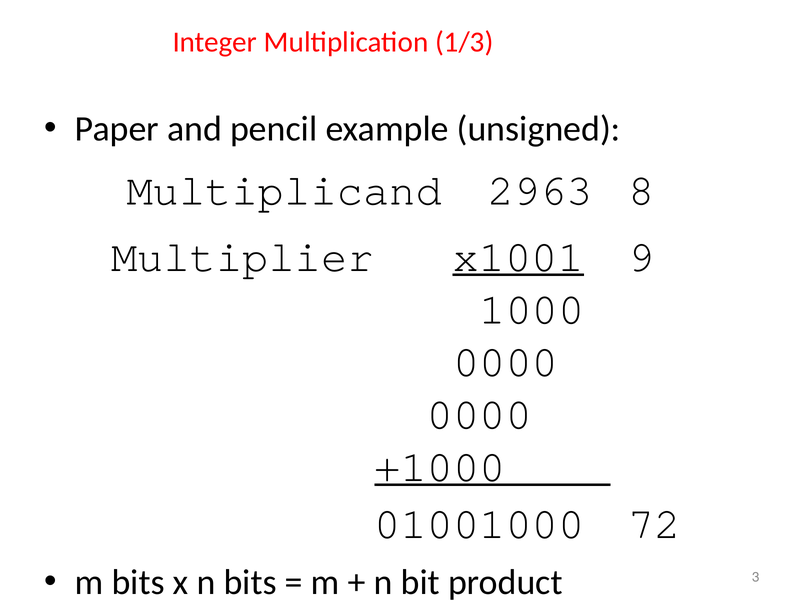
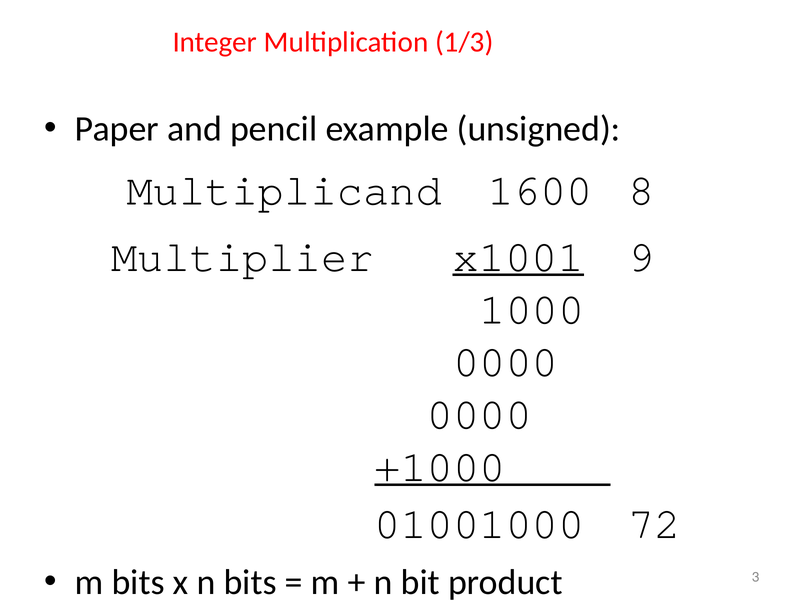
2963: 2963 -> 1600 (540, 190)
